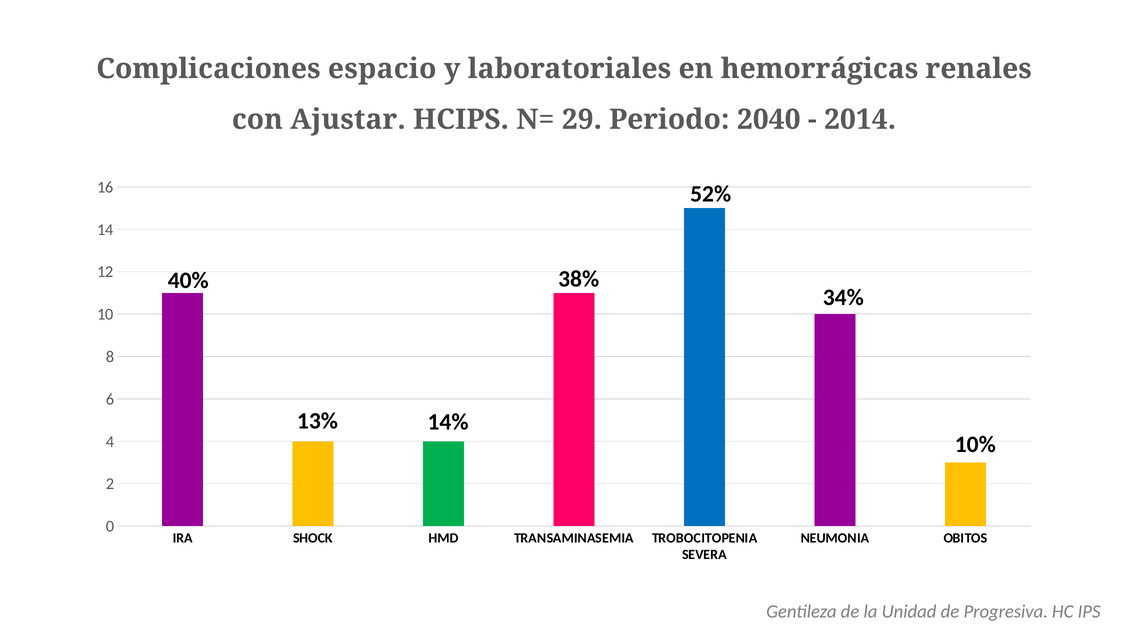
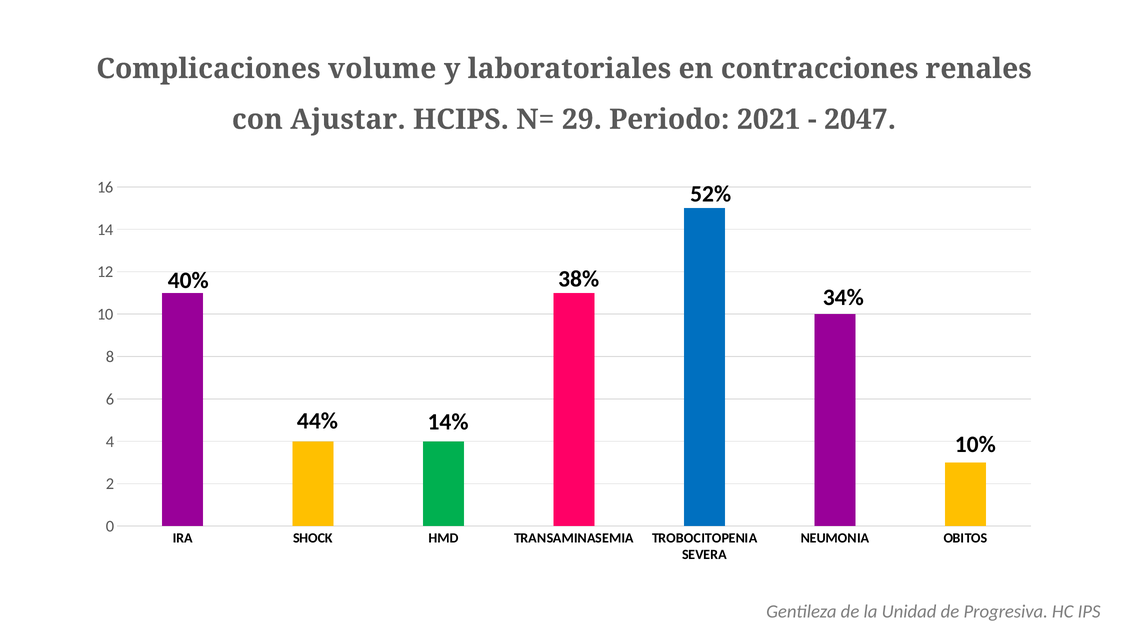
espacio: espacio -> volume (382, 69)
hemorrágicas: hemorrágicas -> contracciones (820, 69)
2040: 2040 -> 2021 (769, 120)
2014: 2014 -> 2047 (860, 120)
13%: 13% -> 44% (317, 421)
